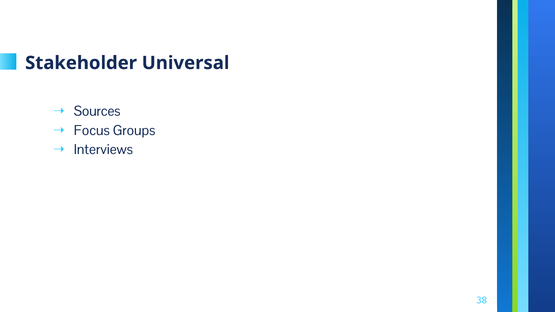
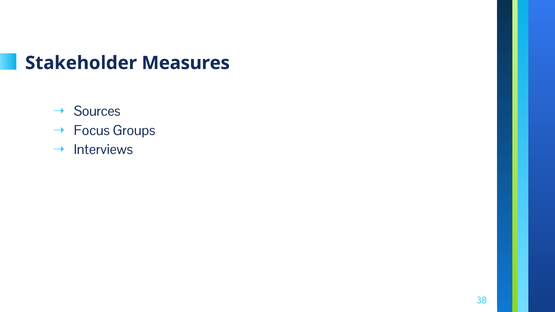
Universal: Universal -> Measures (186, 63)
